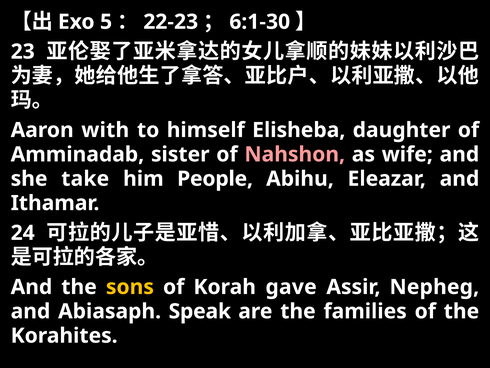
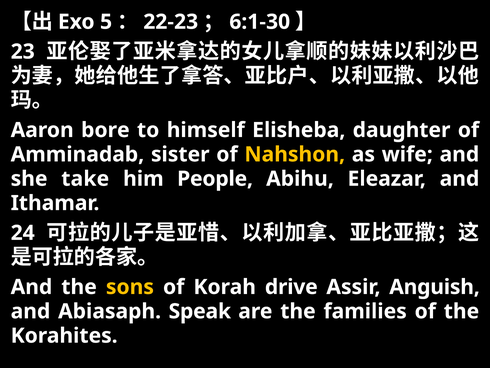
with: with -> bore (105, 130)
Nahshon colour: pink -> yellow (295, 154)
gave: gave -> drive (291, 287)
Nepheg: Nepheg -> Anguish (435, 287)
